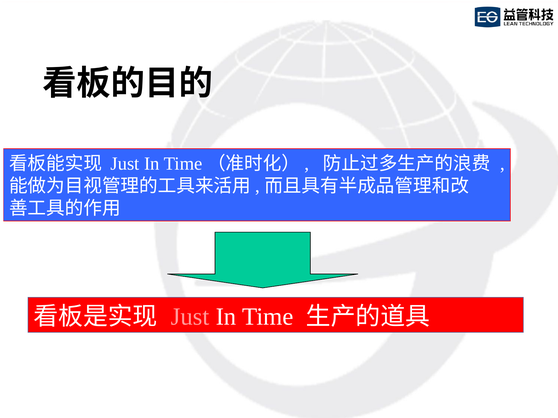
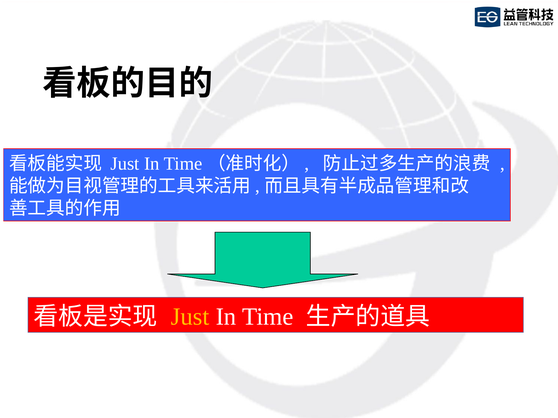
Just colour: pink -> yellow (190, 317)
